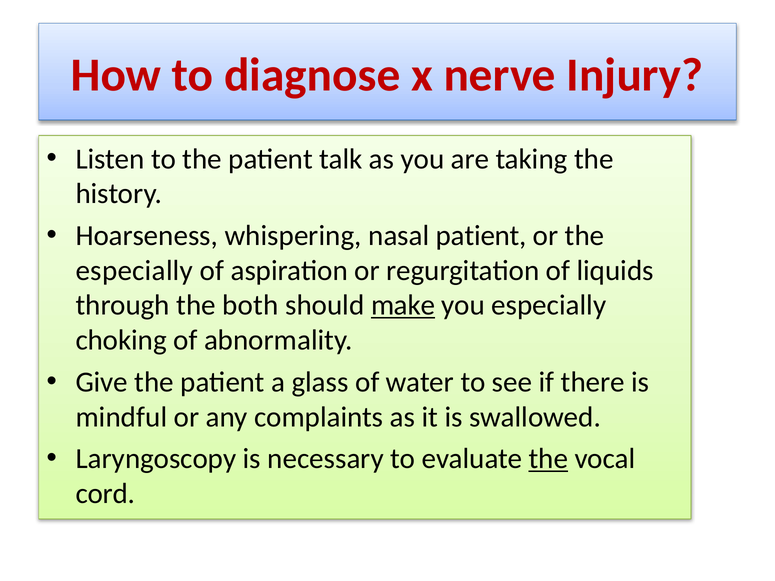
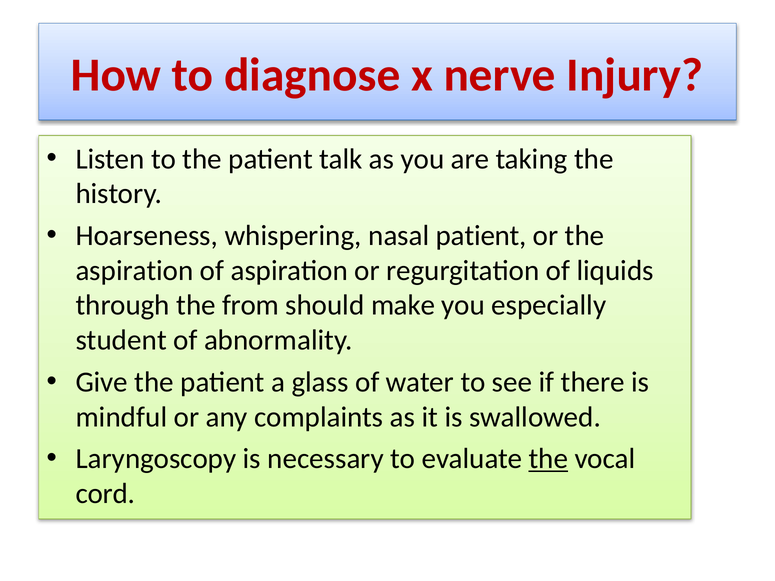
especially: especially -> aspiration (135, 271)
both: both -> from (251, 306)
make underline: present -> none (403, 306)
choking: choking -> student (121, 340)
